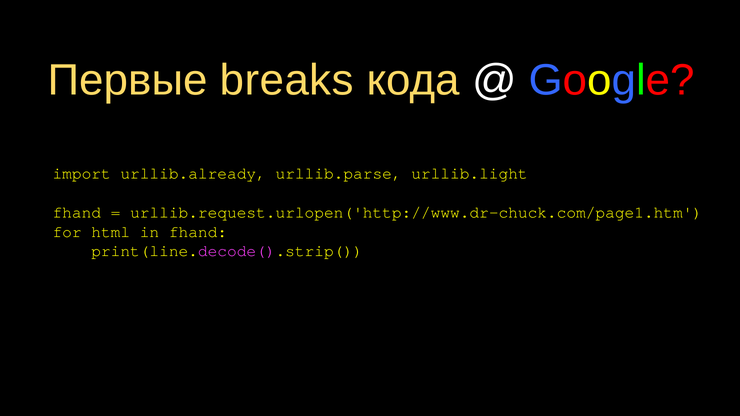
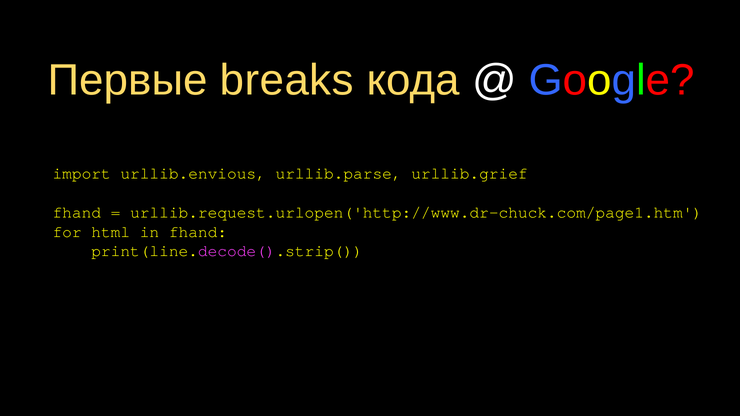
urllib.already: urllib.already -> urllib.envious (193, 174)
urllib.light: urllib.light -> urllib.grief (469, 174)
